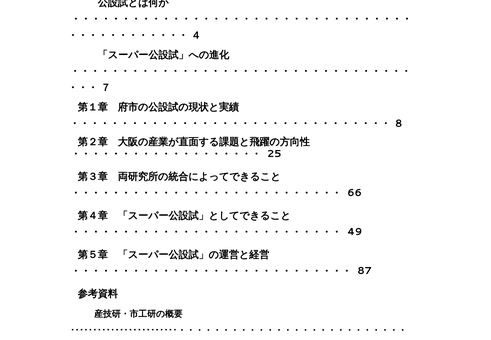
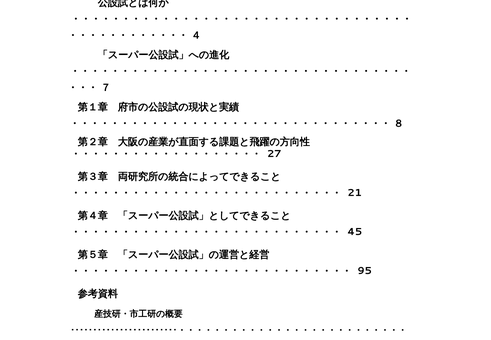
25: 25 -> 27 (274, 154)
66: 66 -> 21 (355, 193)
49: 49 -> 45 (355, 232)
87: 87 -> 95 (365, 271)
